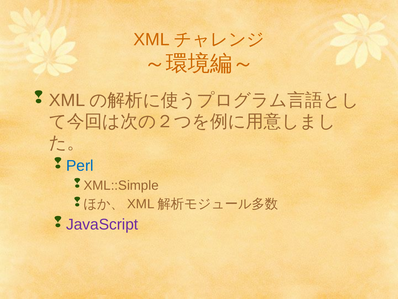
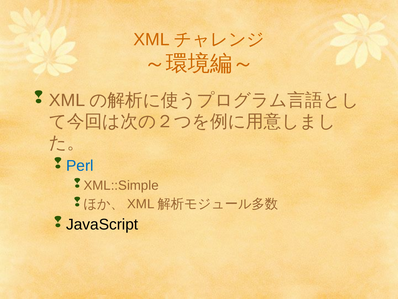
JavaScript colour: purple -> black (102, 224)
